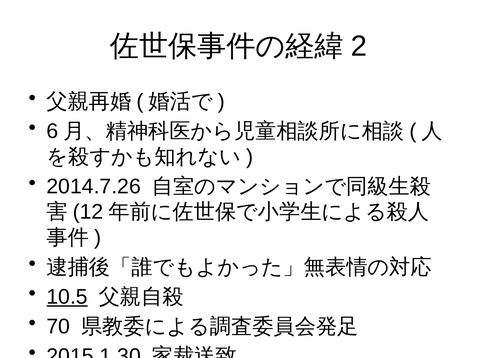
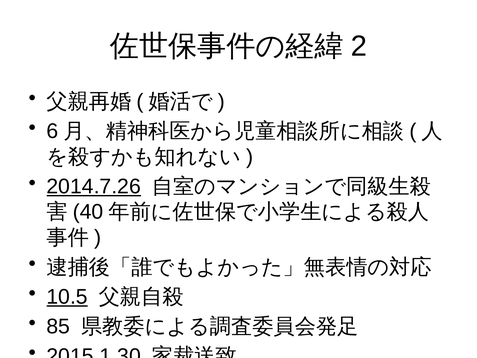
2014.7.26 underline: none -> present (94, 186)
12: 12 -> 40 (88, 212)
70: 70 -> 85 (58, 326)
